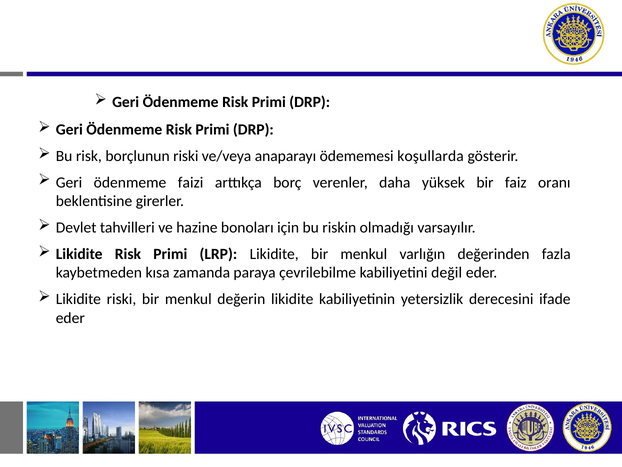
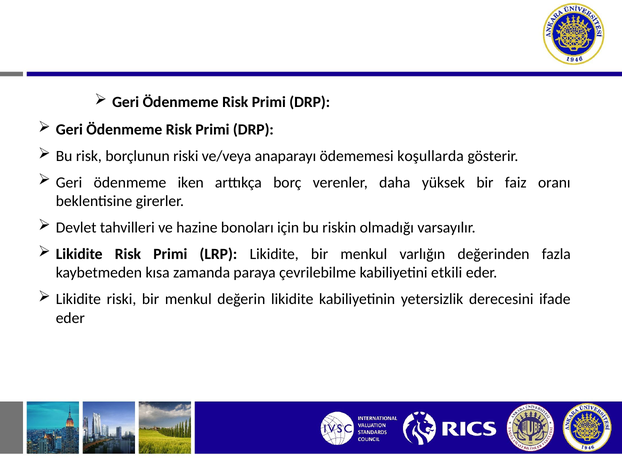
faizi: faizi -> iken (191, 182)
değil: değil -> etkili (447, 272)
